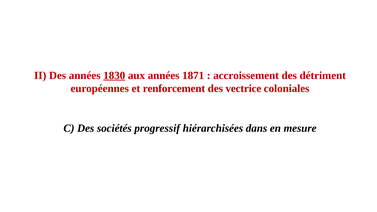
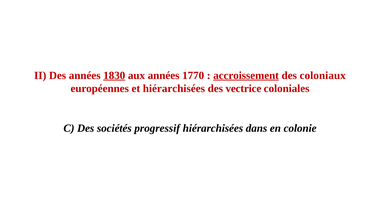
1871: 1871 -> 1770 (193, 75)
accroissement underline: none -> present (246, 75)
détriment: détriment -> coloniaux (323, 75)
et renforcement: renforcement -> hiérarchisées (174, 89)
mesure: mesure -> colonie (300, 128)
